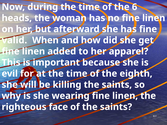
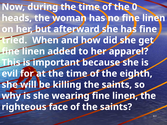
6: 6 -> 0 (135, 7)
valid: valid -> tried (14, 40)
